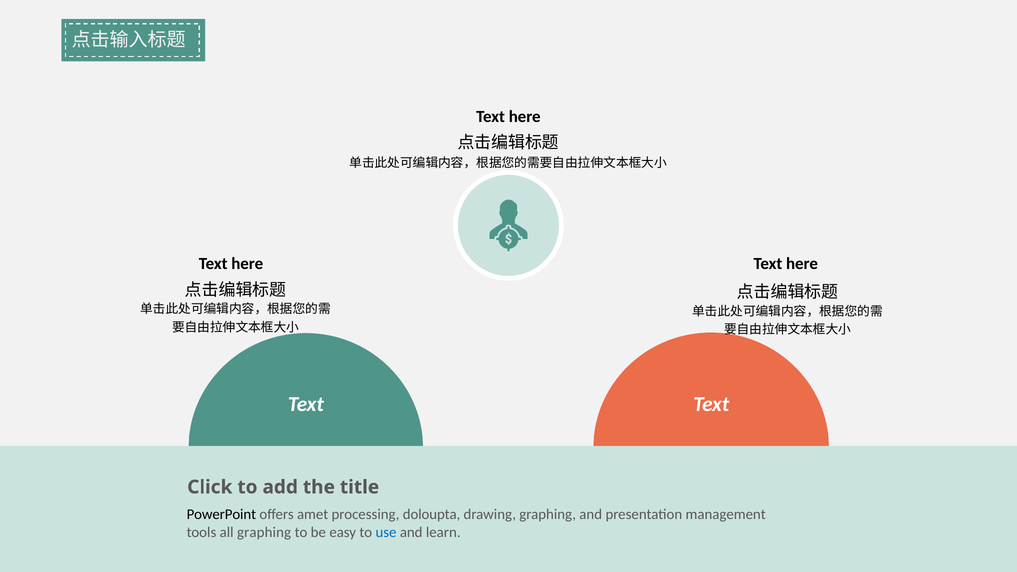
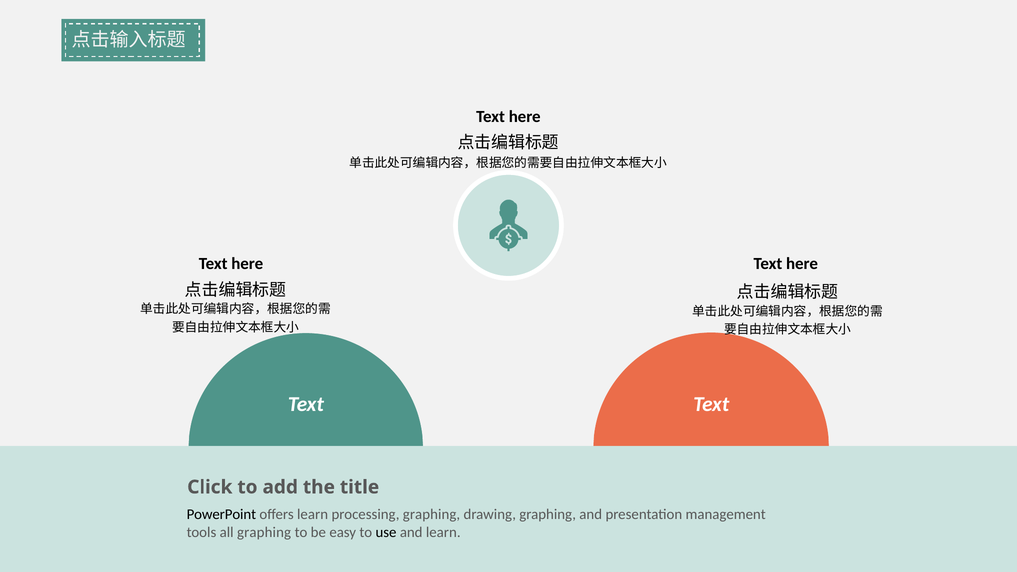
offers amet: amet -> learn (313, 514)
processing doloupta: doloupta -> graphing (431, 514)
use colour: blue -> black (386, 532)
